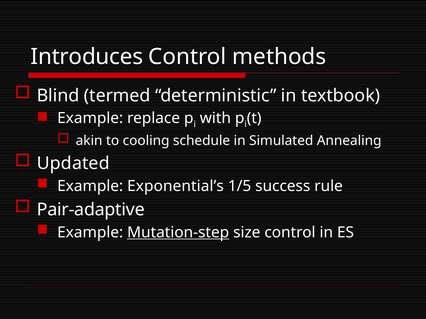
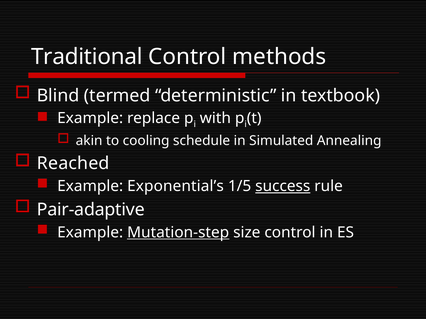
Introduces: Introduces -> Traditional (87, 57)
Updated: Updated -> Reached (73, 164)
success underline: none -> present (283, 186)
